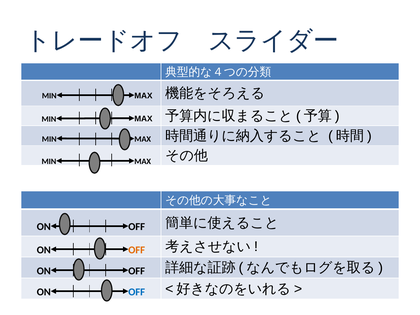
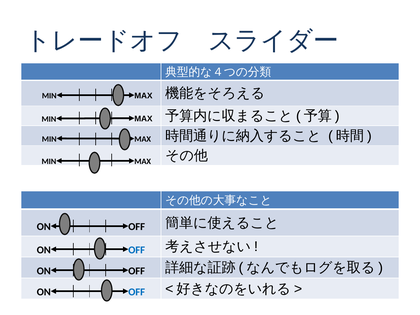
OFF colour: orange -> blue (137, 250)
